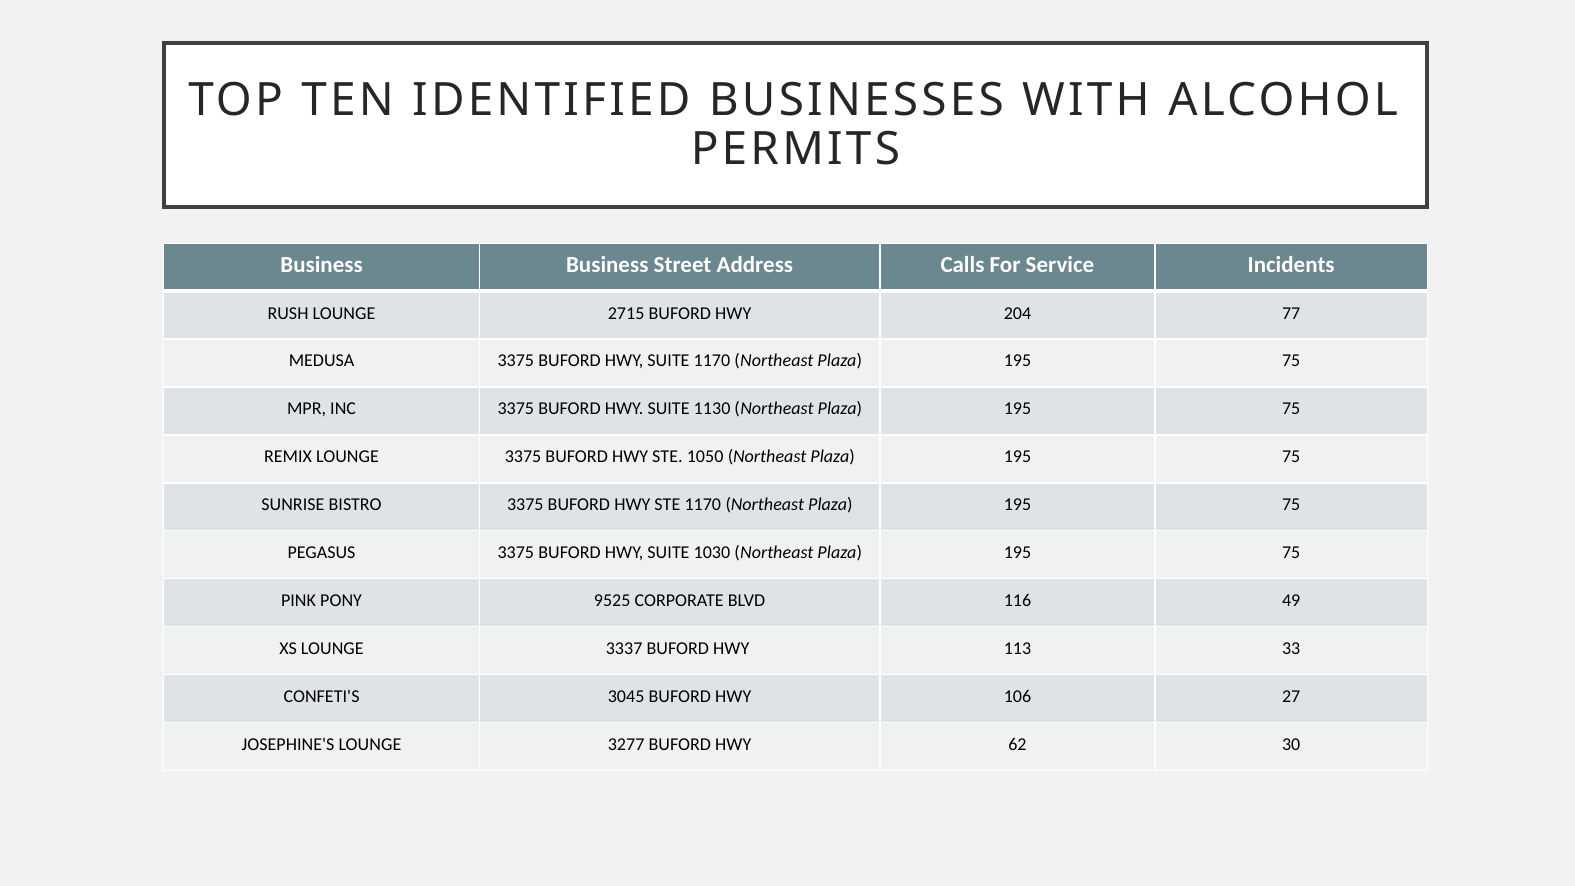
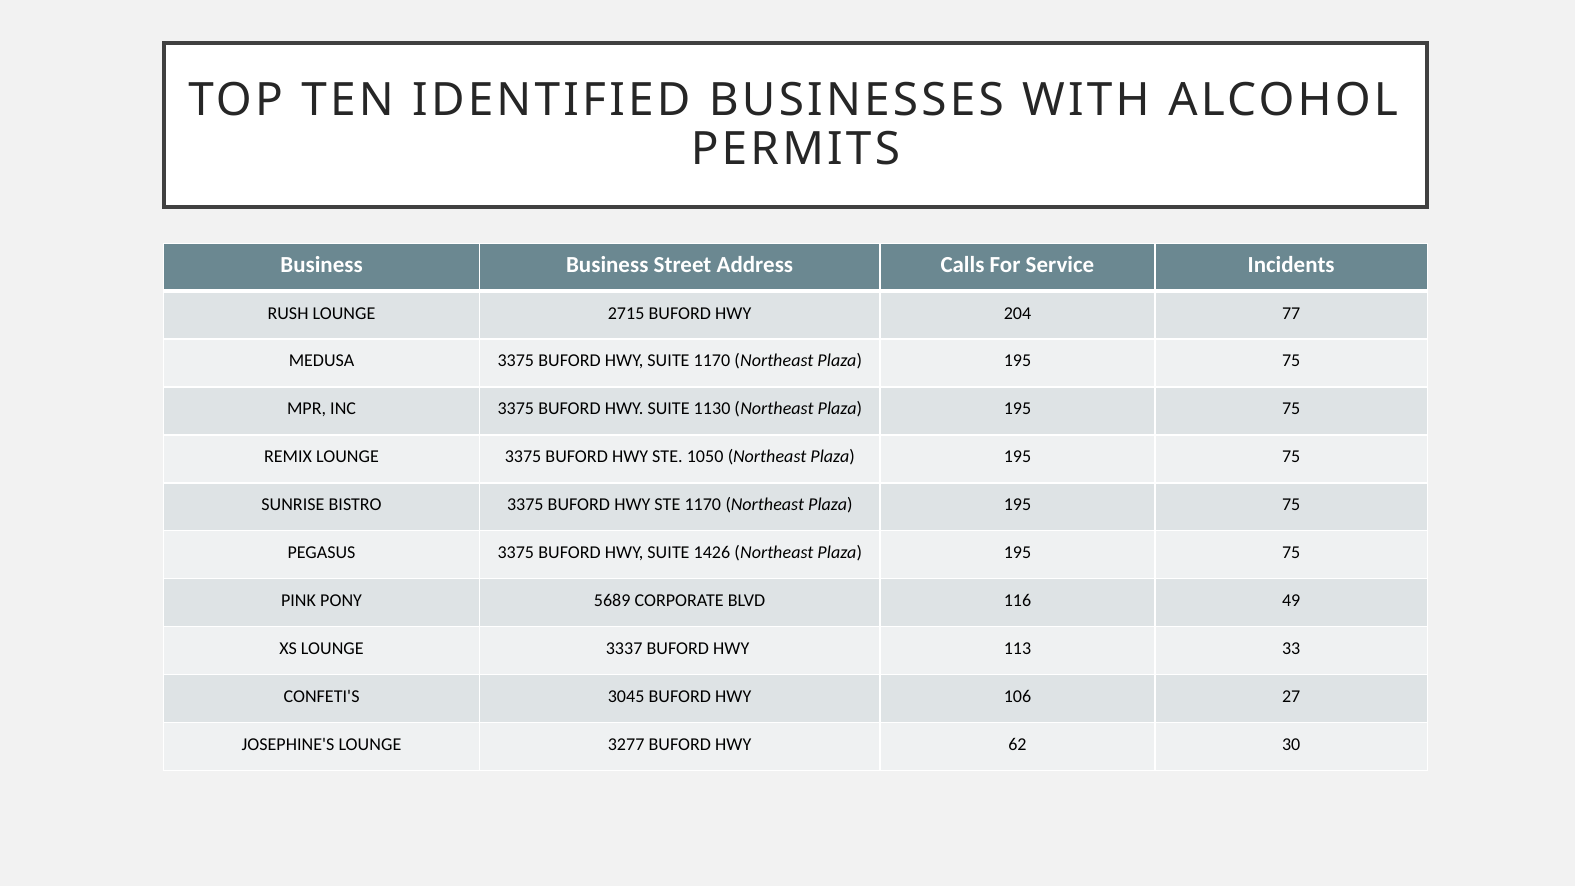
1030: 1030 -> 1426 (712, 553)
9525: 9525 -> 5689 (612, 600)
